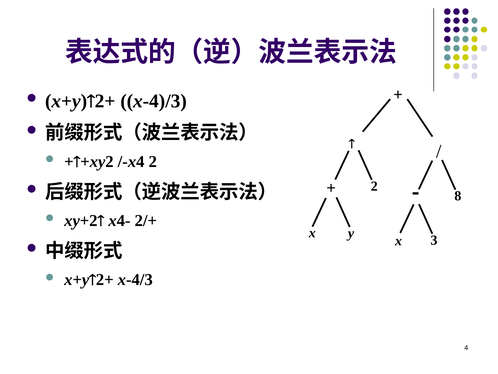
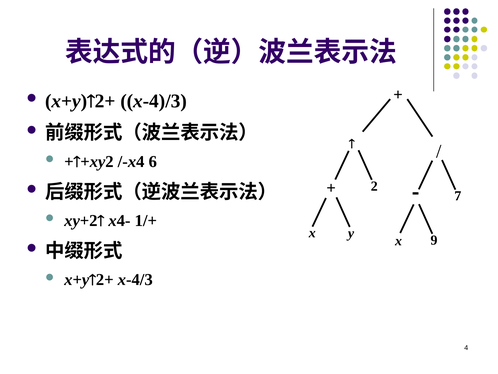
/-x4 2: 2 -> 6 (153, 161)
8: 8 -> 7 (458, 196)
2/+: 2/+ -> 1/+ (146, 220)
3: 3 -> 9 (434, 240)
